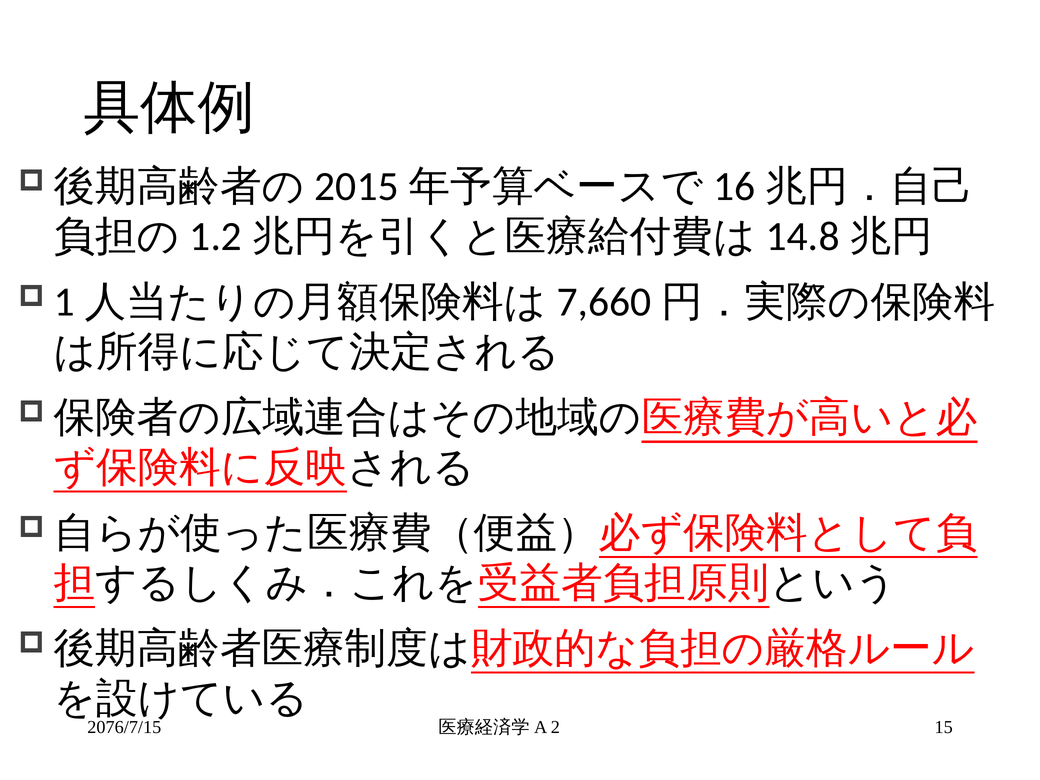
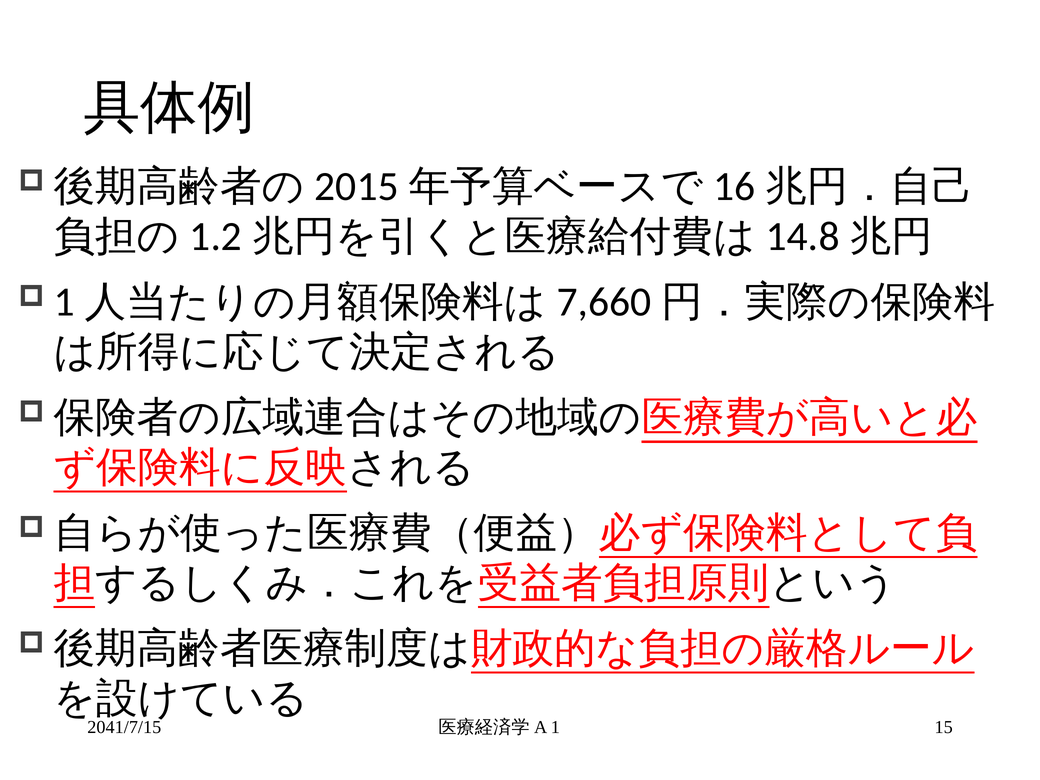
2076/7/15: 2076/7/15 -> 2041/7/15 (124, 728)
2: 2 -> 1 (555, 728)
